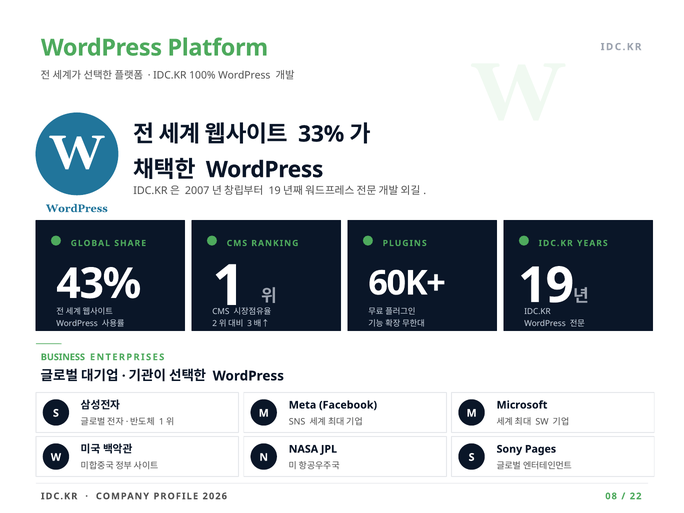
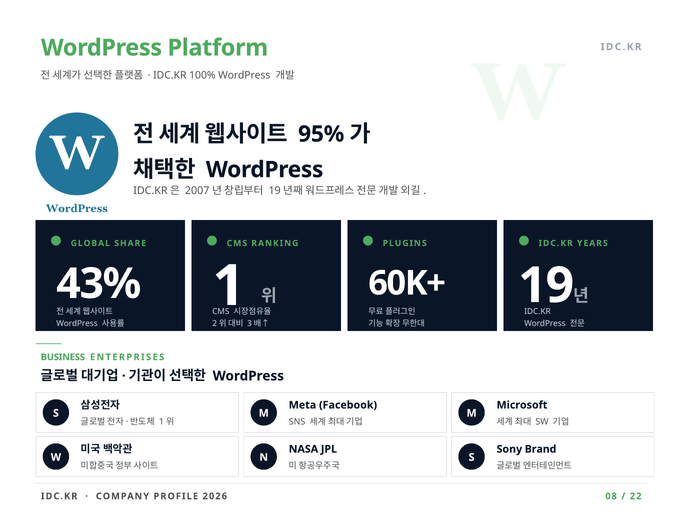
33%: 33% -> 95% (321, 134)
Pages: Pages -> Brand (541, 449)
